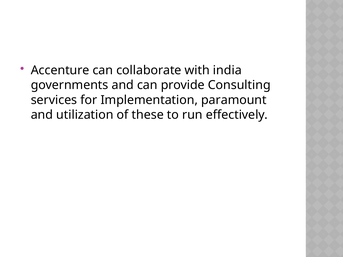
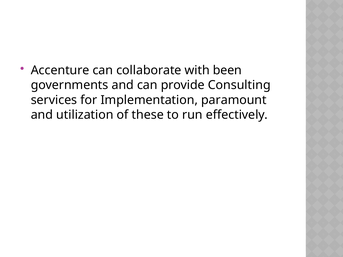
india: india -> been (227, 70)
